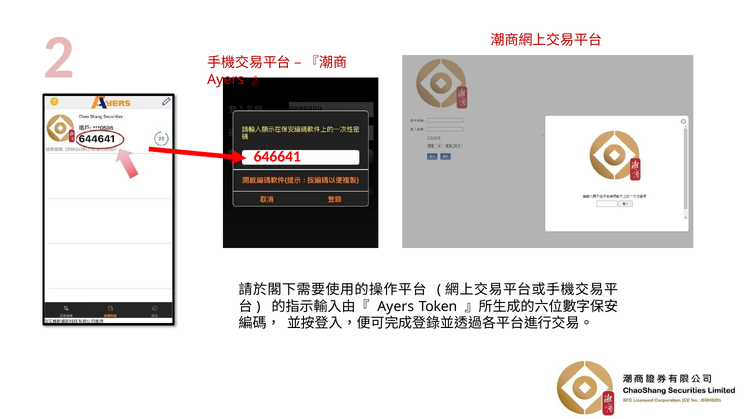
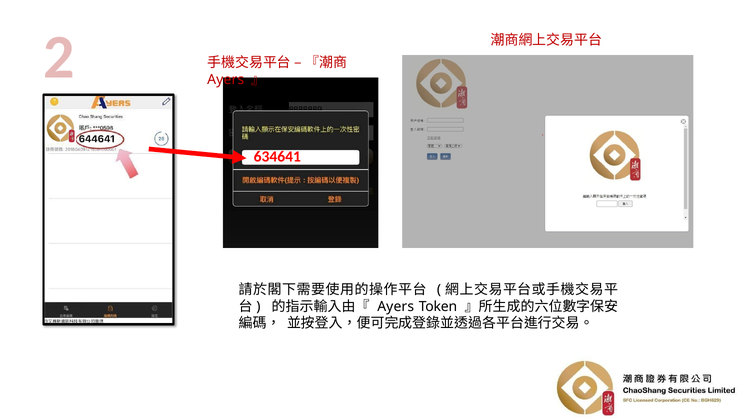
646641: 646641 -> 634641 (277, 156)
